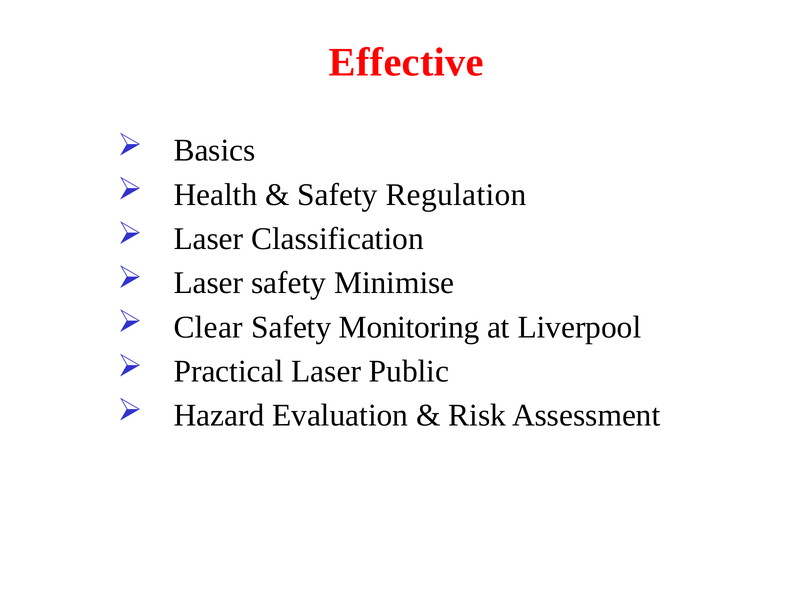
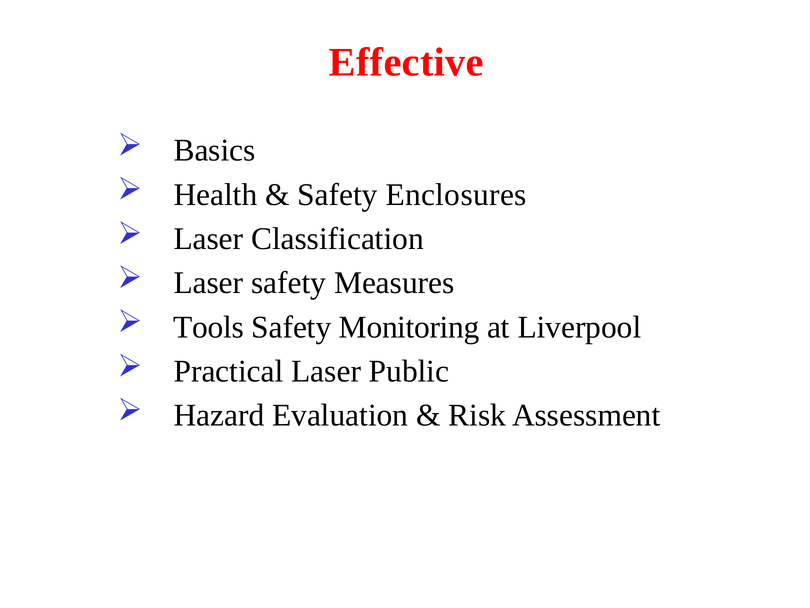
Regulation: Regulation -> Enclosures (456, 194)
Minimise: Minimise -> Measures (394, 283)
Clear: Clear -> Tools (209, 327)
